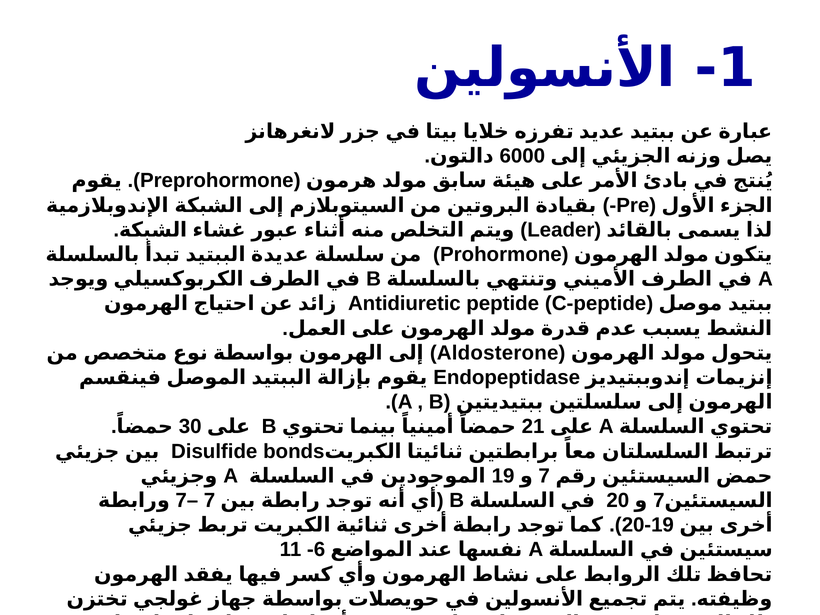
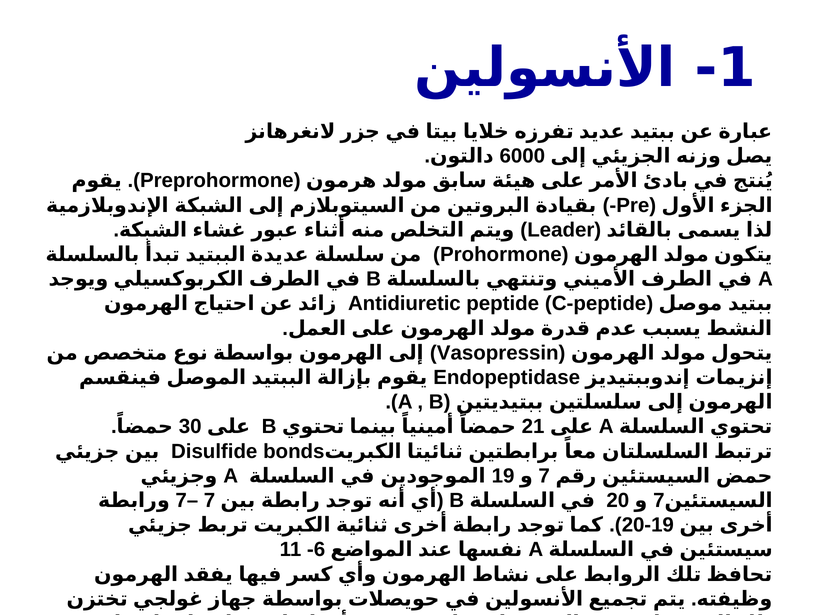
Aldosterone: Aldosterone -> Vasopressin (498, 353)
